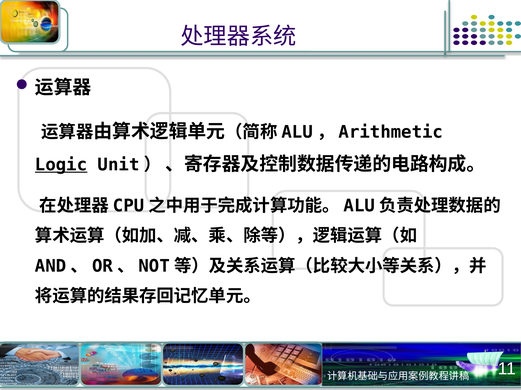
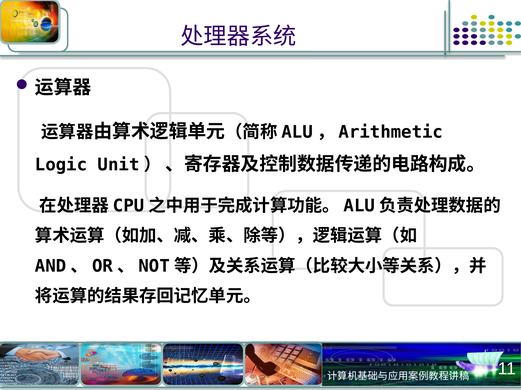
Logic underline: present -> none (61, 165)
